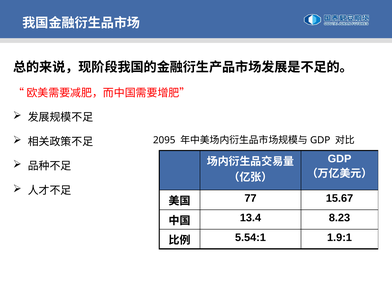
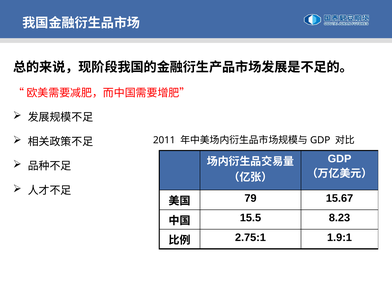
2095: 2095 -> 2011 (164, 140)
77: 77 -> 79 (250, 198)
13.4: 13.4 -> 15.5 (250, 218)
5.54:1: 5.54:1 -> 2.75:1 (250, 237)
